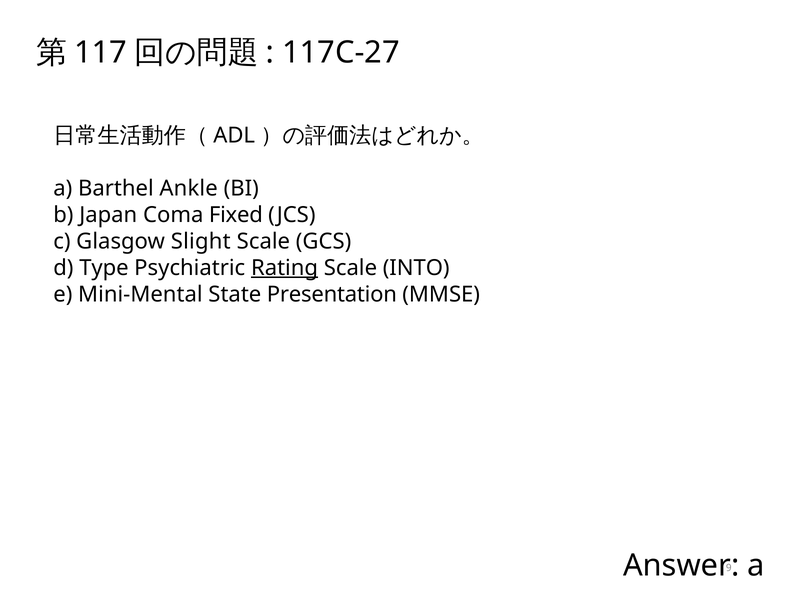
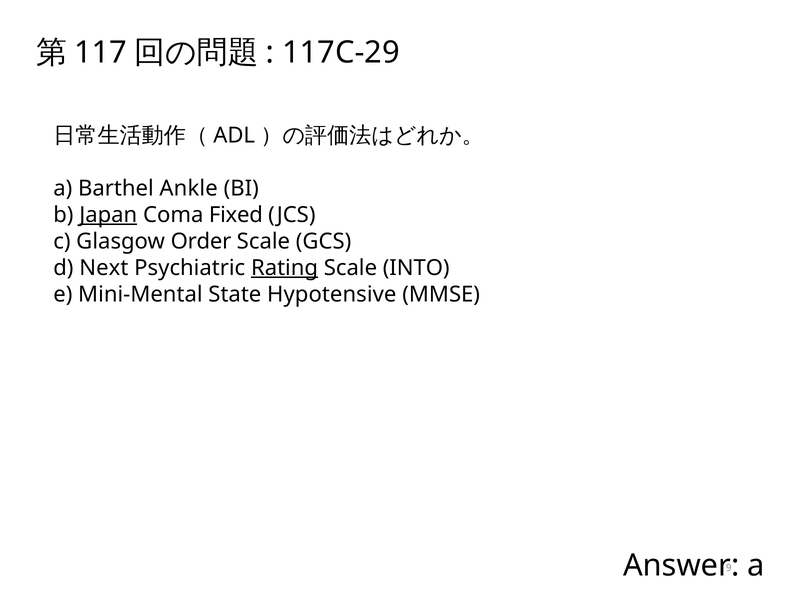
117C-27: 117C-27 -> 117C-29 (341, 53)
Japan underline: none -> present (108, 215)
Slight: Slight -> Order (201, 241)
Type: Type -> Next (104, 267)
Presentation: Presentation -> Hypotensive (332, 294)
